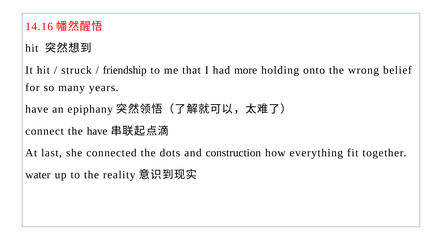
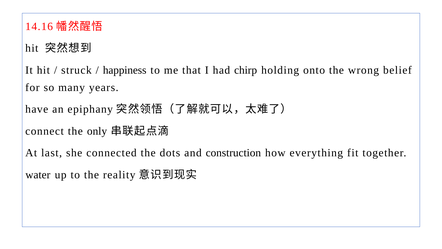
friendship: friendship -> happiness (125, 70)
more: more -> chirp (246, 70)
the have: have -> only (97, 131)
